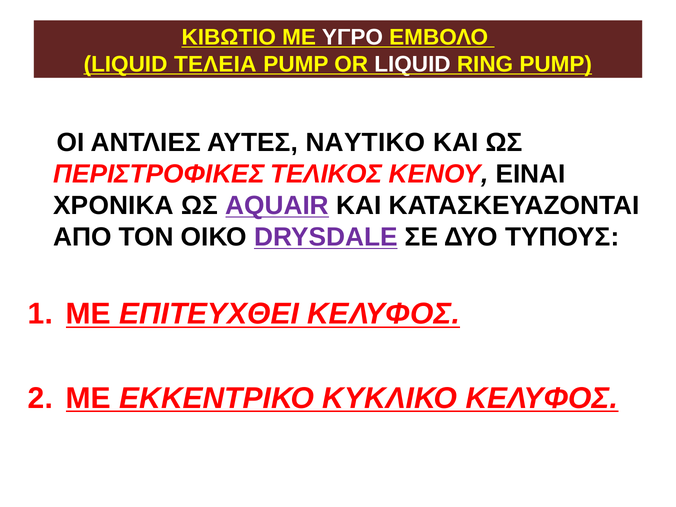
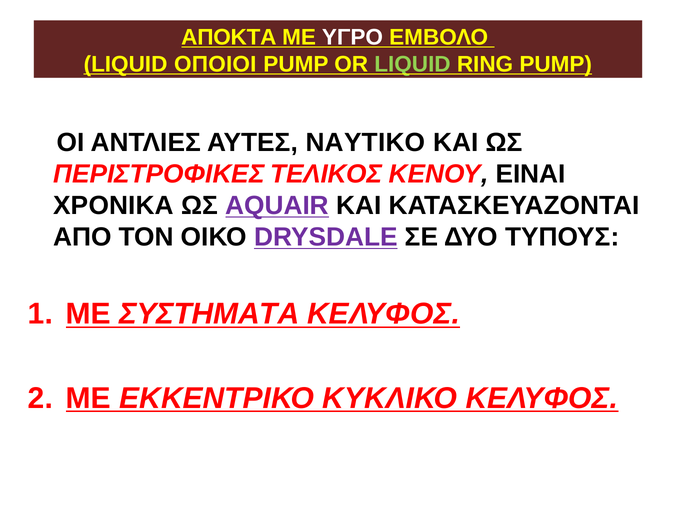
ΚΙΒΩΤΙΟ: ΚΙΒΩΤΙΟ -> ΑΠΟΚΤΑ (229, 37)
ΤΕΛΕΙΑ: ΤΕΛΕΙΑ -> ΟΠΟΙΟΙ (215, 64)
LIQUID colour: white -> light green (413, 64)
ΕΠΙΤΕΥΧΘΕΙ: ΕΠΙΤΕΥΧΘΕΙ -> ΣΥΣΤΗΜΑΤΑ (209, 314)
